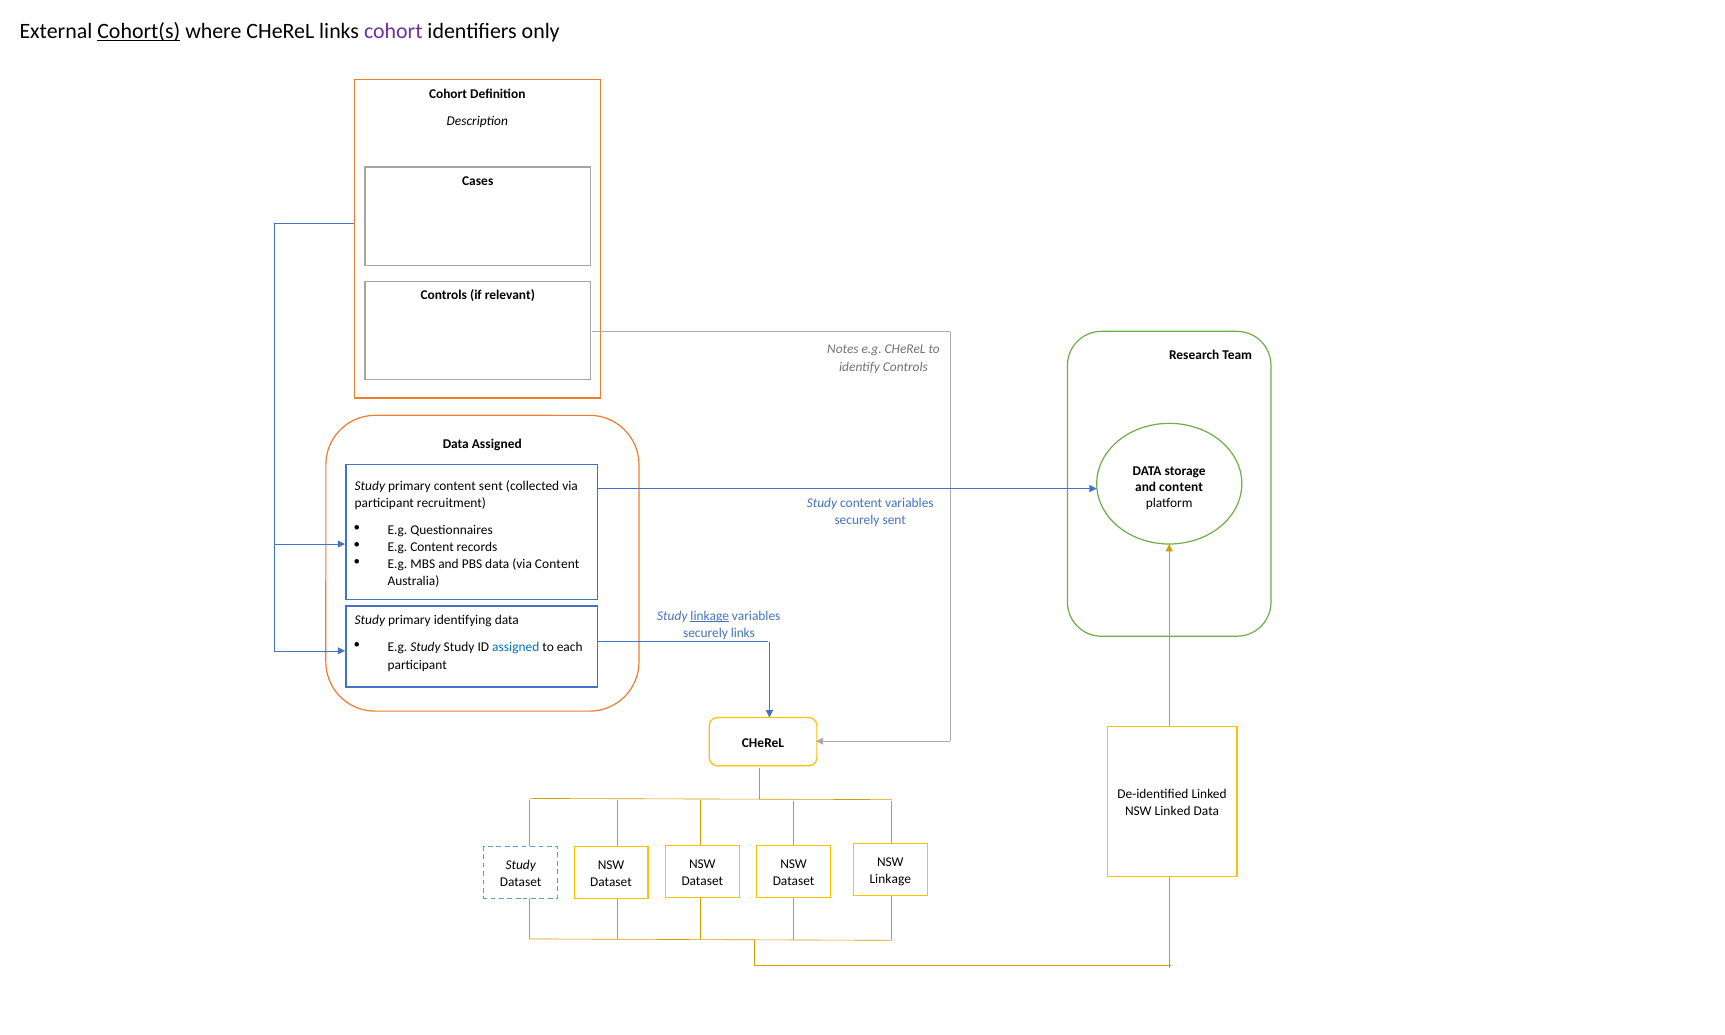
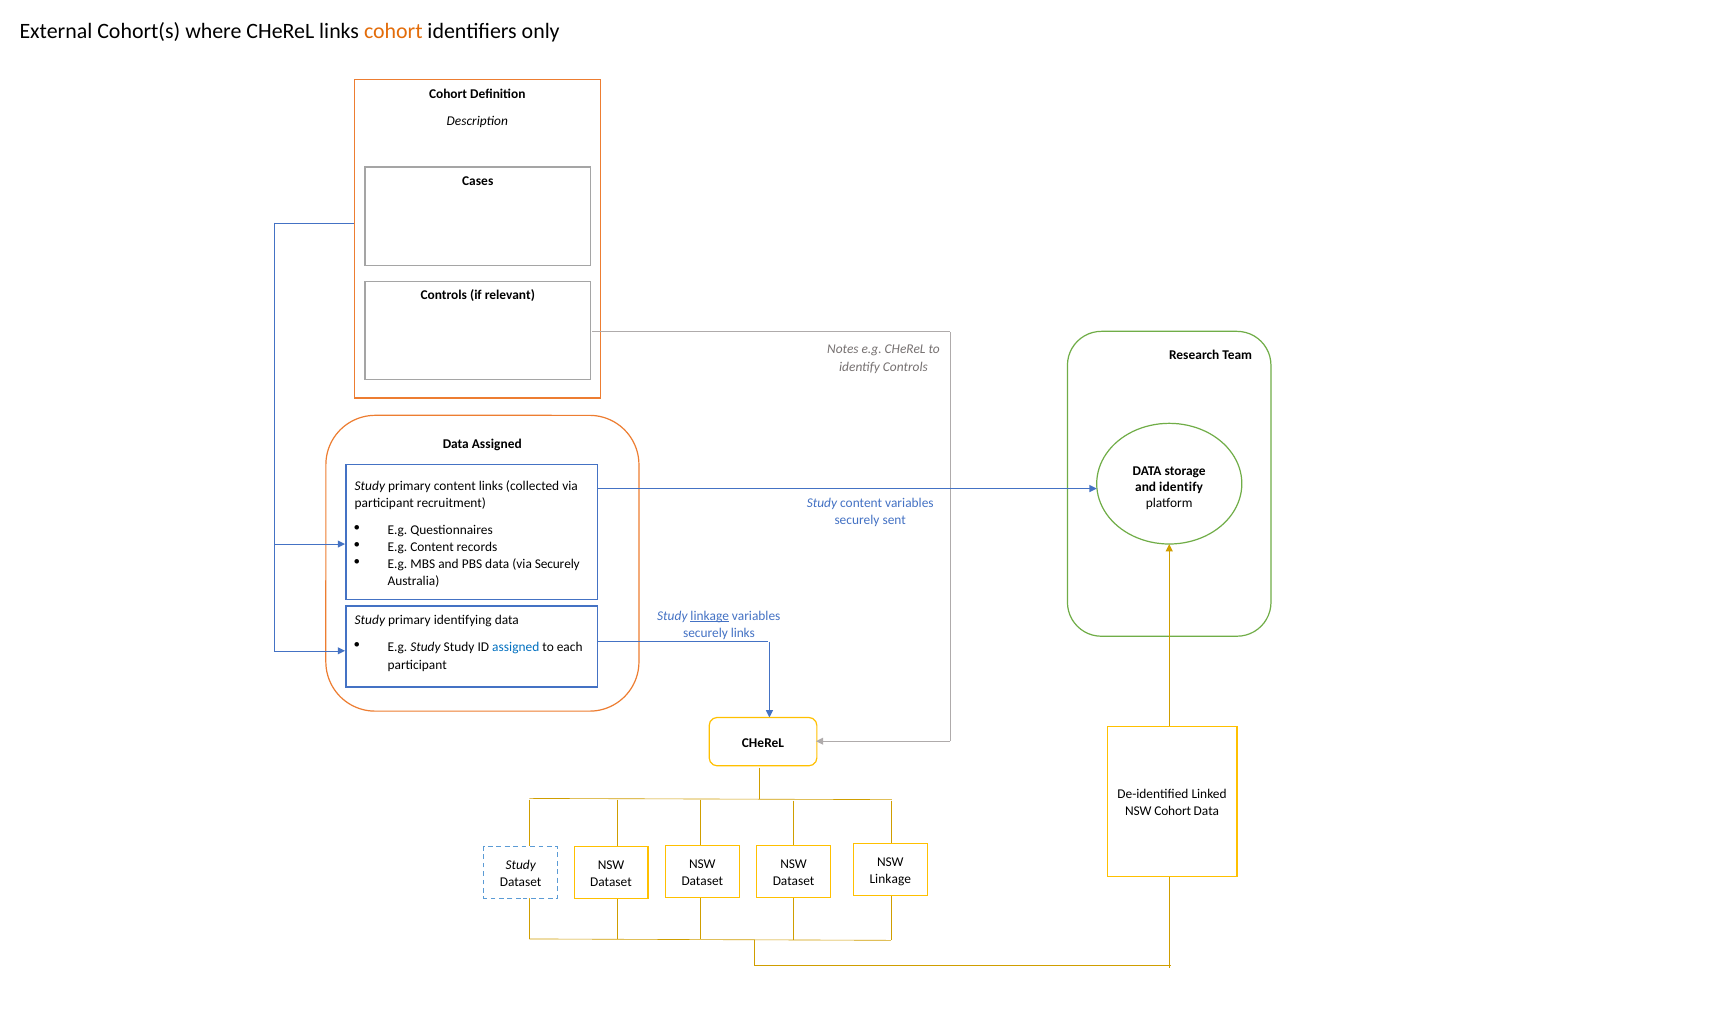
Cohort(s underline: present -> none (139, 31)
cohort colour: purple -> orange (393, 31)
content sent: sent -> links (491, 486)
and content: content -> identify (1181, 487)
via Content: Content -> Securely (557, 564)
NSW Linked: Linked -> Cohort (1173, 811)
